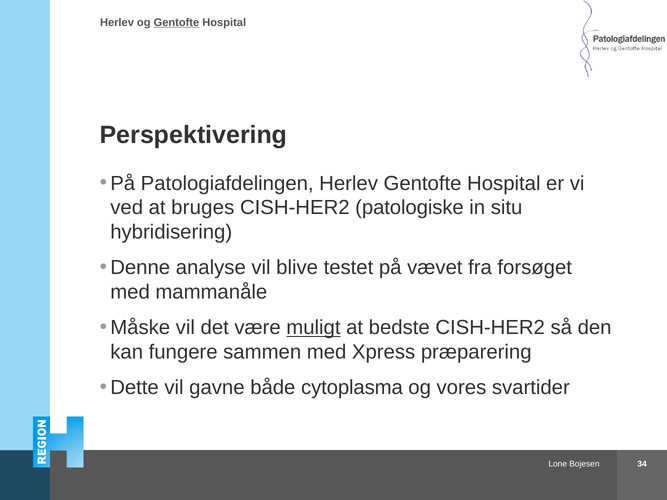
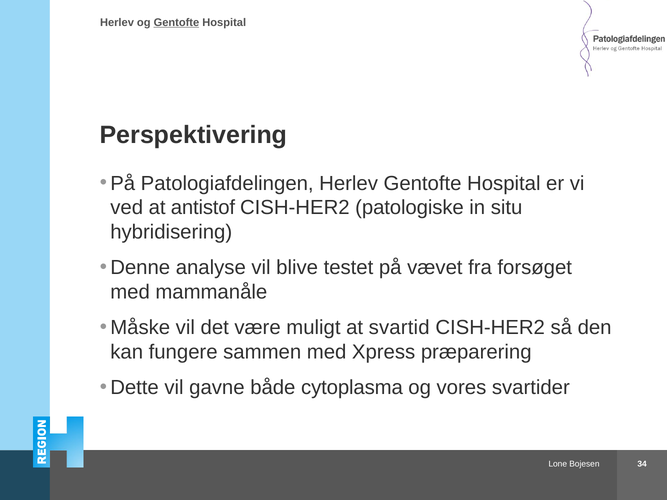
bruges: bruges -> antistof (203, 208)
muligt underline: present -> none (313, 328)
bedste: bedste -> svartid (399, 328)
